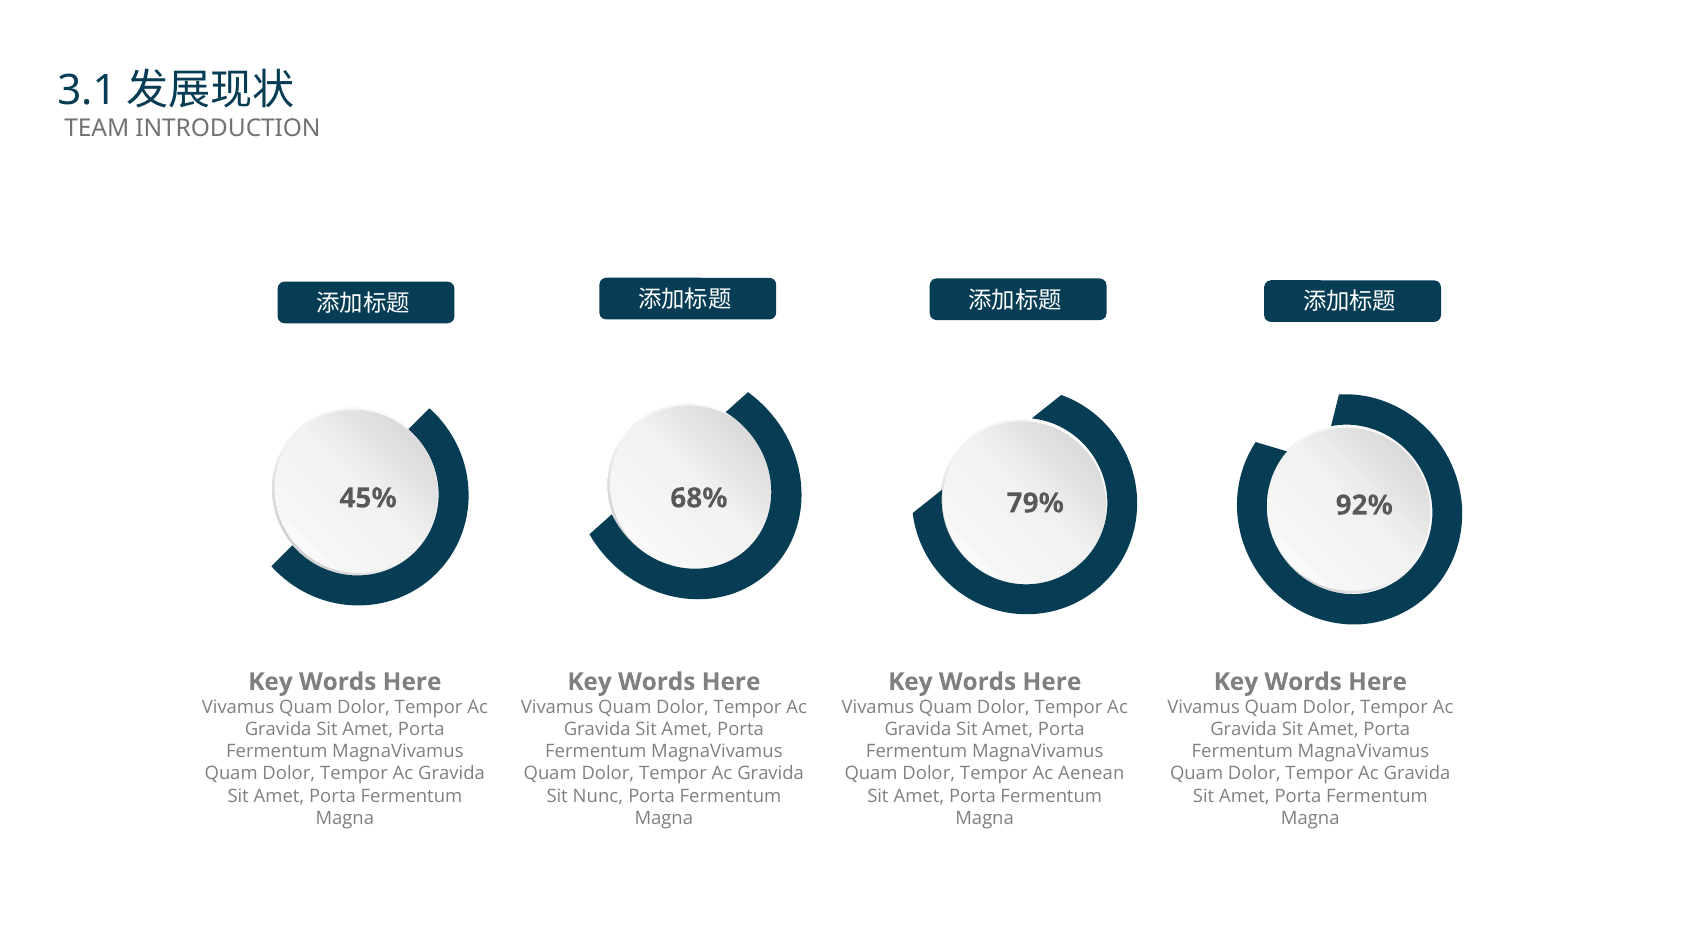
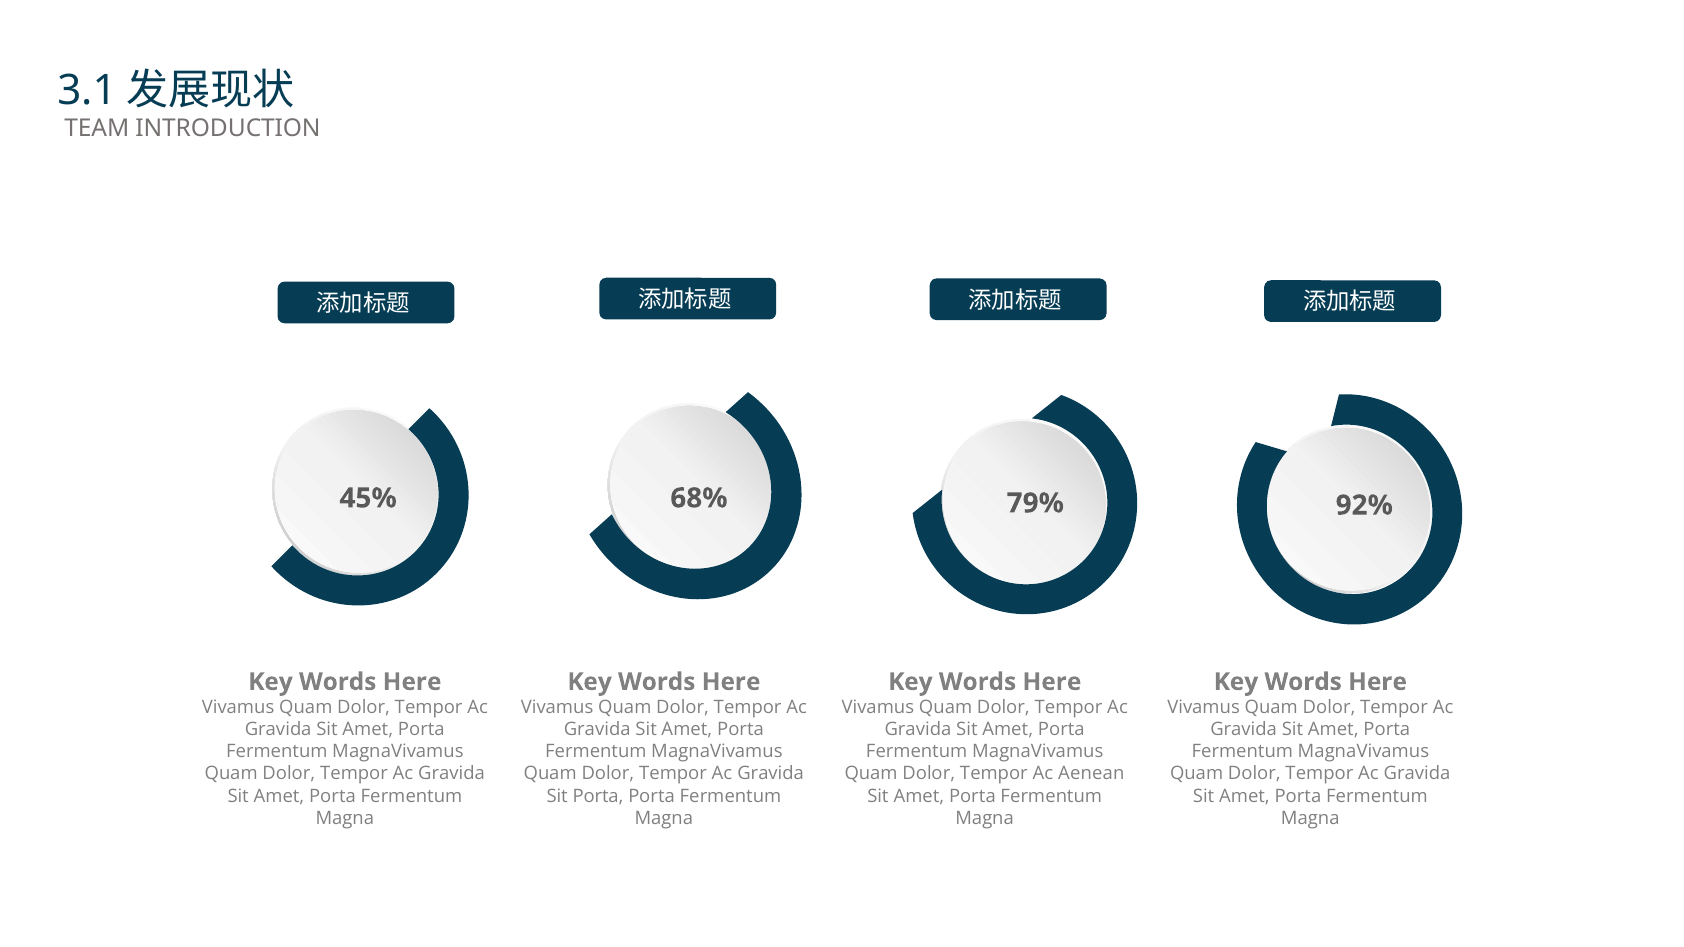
Sit Nunc: Nunc -> Porta (598, 796)
